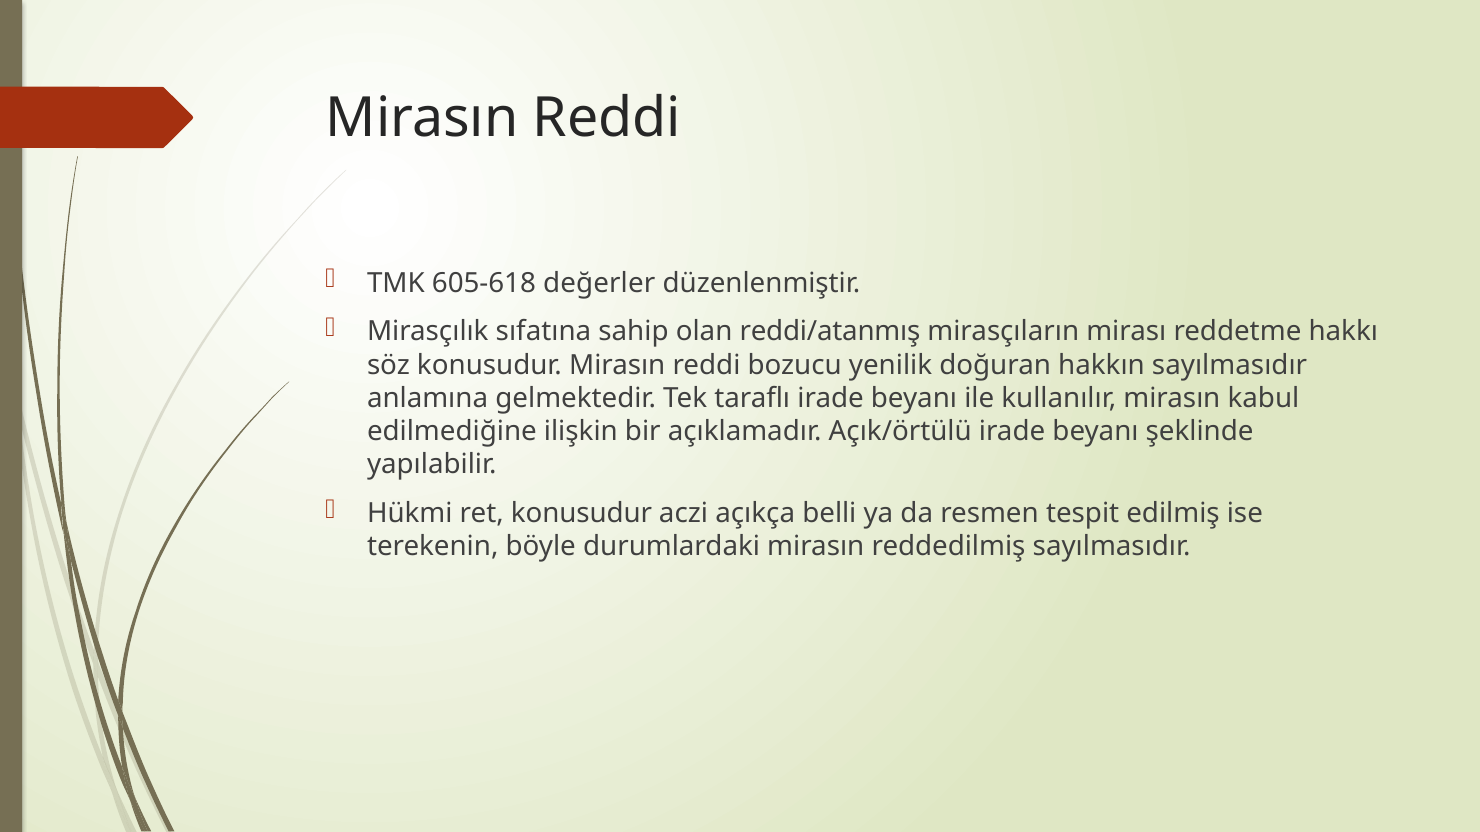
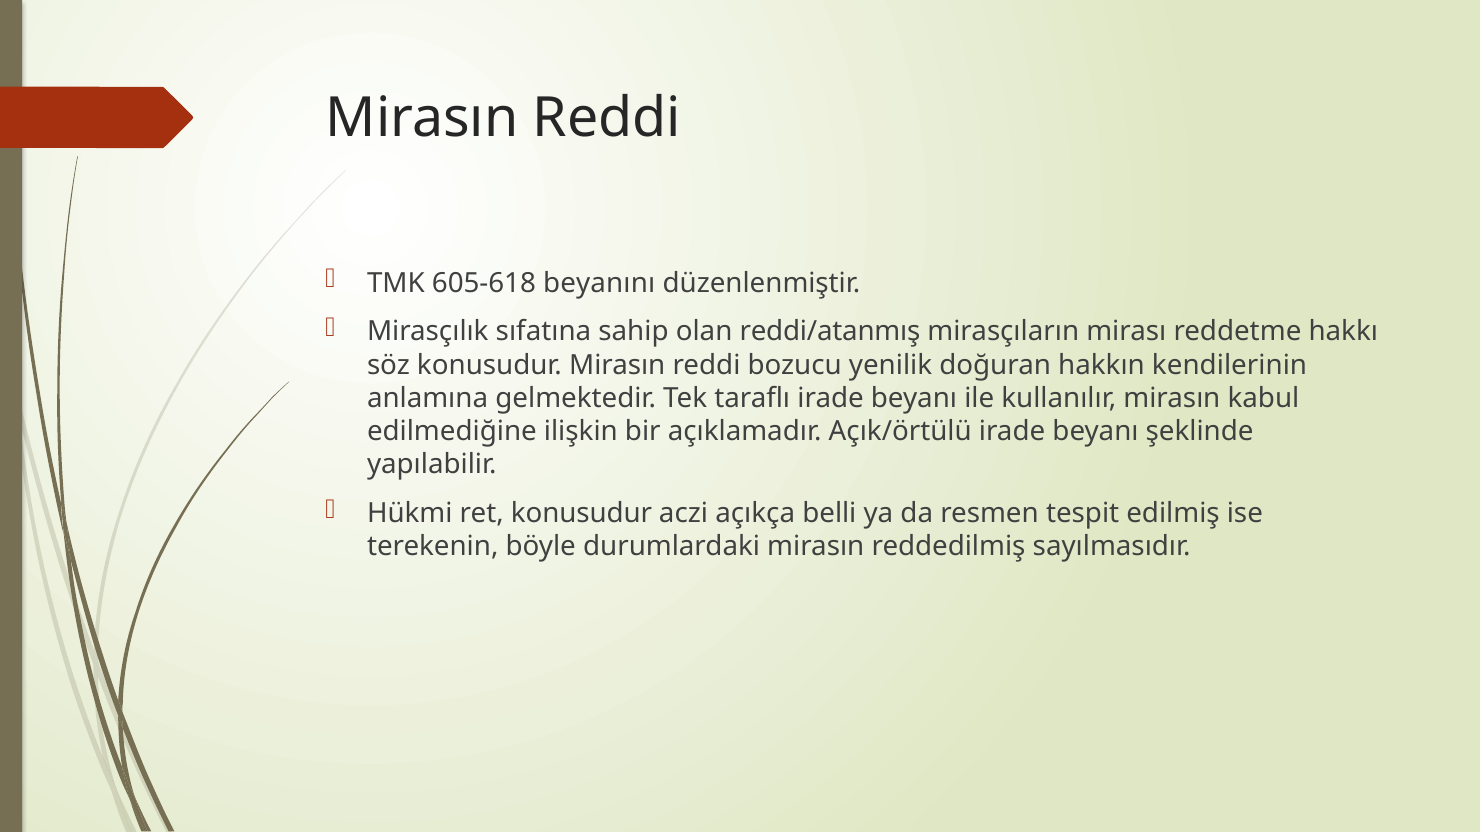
değerler: değerler -> beyanını (599, 283)
hakkın sayılmasıdır: sayılmasıdır -> kendilerinin (1230, 365)
